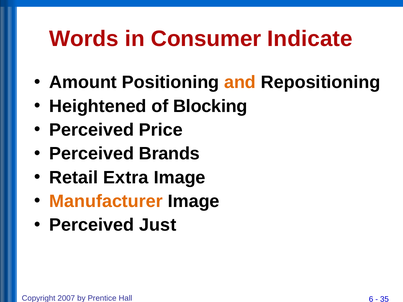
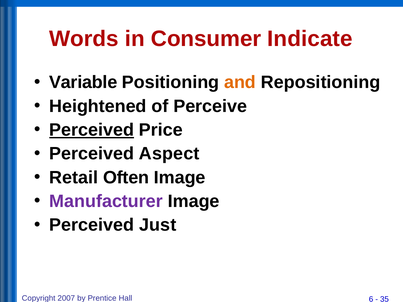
Amount: Amount -> Variable (83, 82)
Blocking: Blocking -> Perceive (210, 106)
Perceived underline: none -> present (92, 130)
Brands: Brands -> Aspect (169, 154)
Extra: Extra -> Often (126, 178)
Manufacturer colour: orange -> purple (106, 201)
